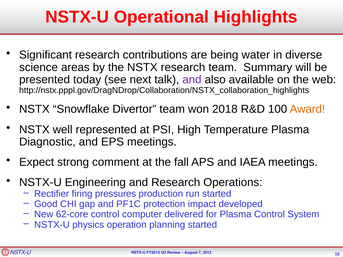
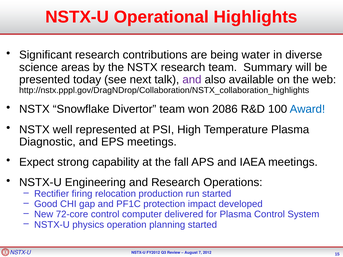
2018: 2018 -> 2086 (225, 109)
Award colour: orange -> blue (307, 109)
comment: comment -> capability (116, 162)
pressures: pressures -> relocation (116, 194)
62-core: 62-core -> 72-core (72, 215)
